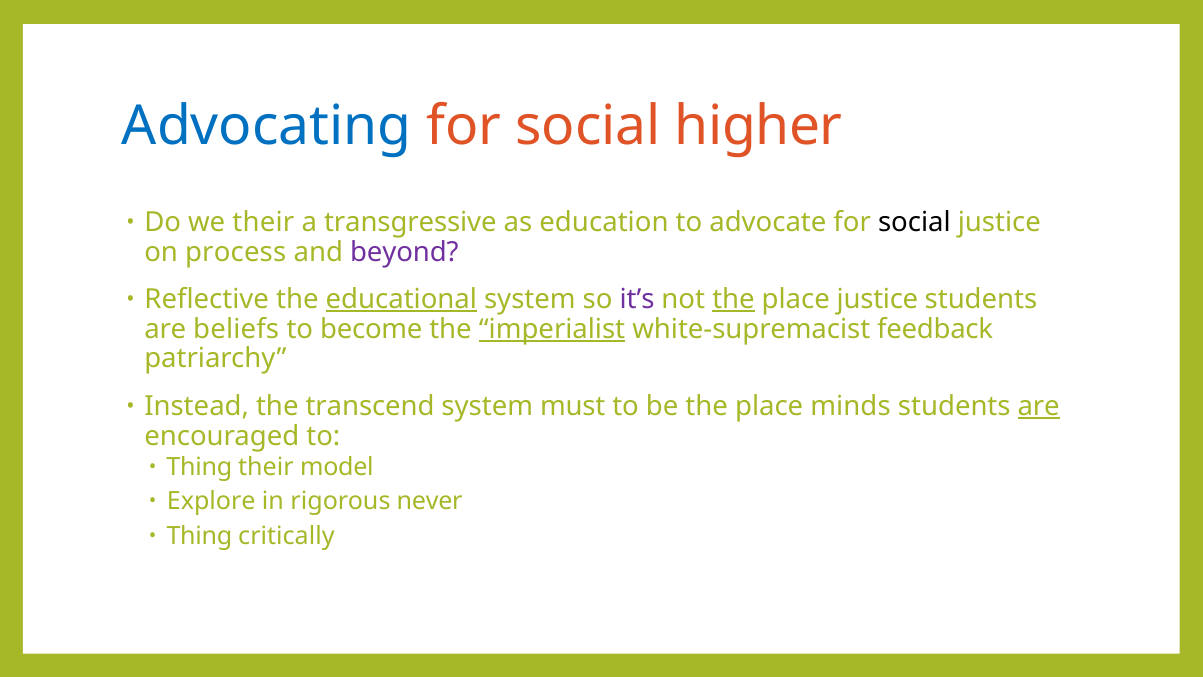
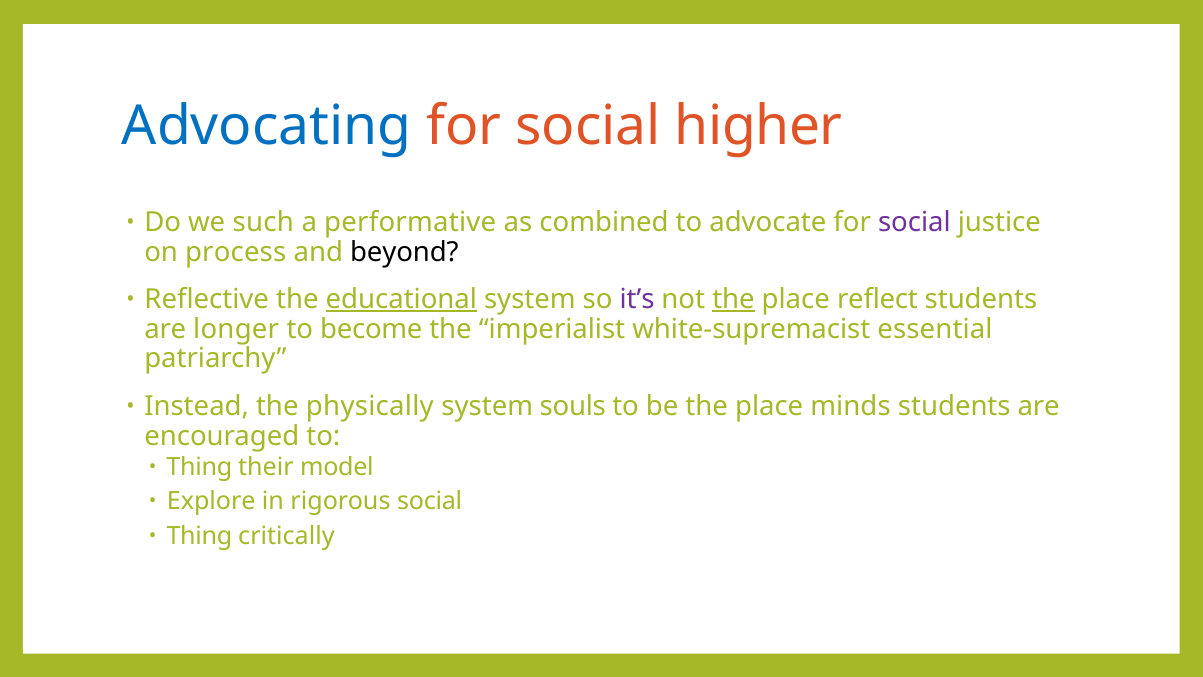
we their: their -> such (263, 222)
transgressive: transgressive -> performative (410, 222)
education: education -> combined (604, 222)
social colour: black -> purple (914, 222)
beyond colour: purple -> black (404, 252)
place justice: justice -> reflect (877, 299)
beliefs: beliefs -> longer (236, 329)
imperialist underline: present -> none (552, 329)
feedback: feedback -> essential (935, 329)
transcend: transcend -> physically (370, 406)
must: must -> souls (573, 406)
are underline: present -> none (1039, 406)
rigorous never: never -> social (430, 501)
